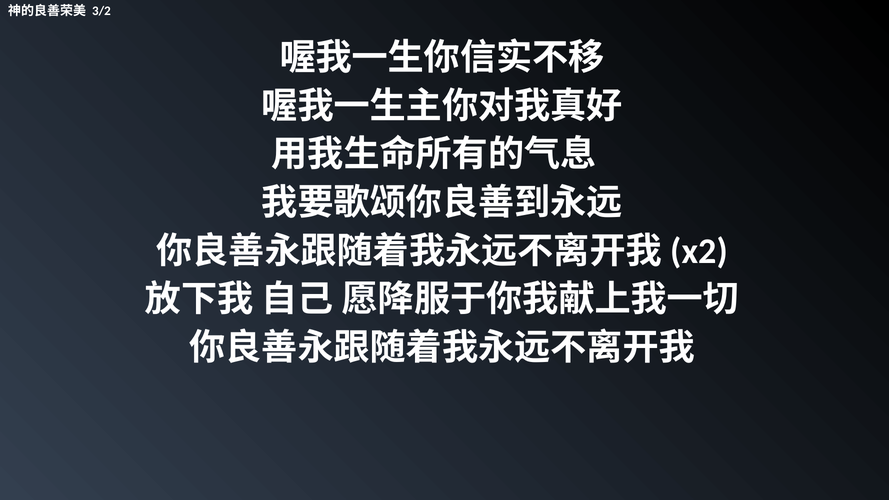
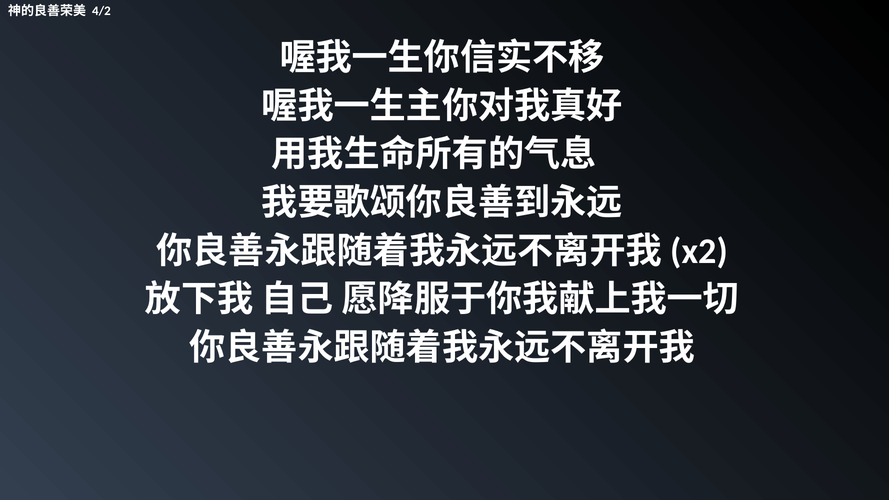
3/2: 3/2 -> 4/2 (101, 11)
